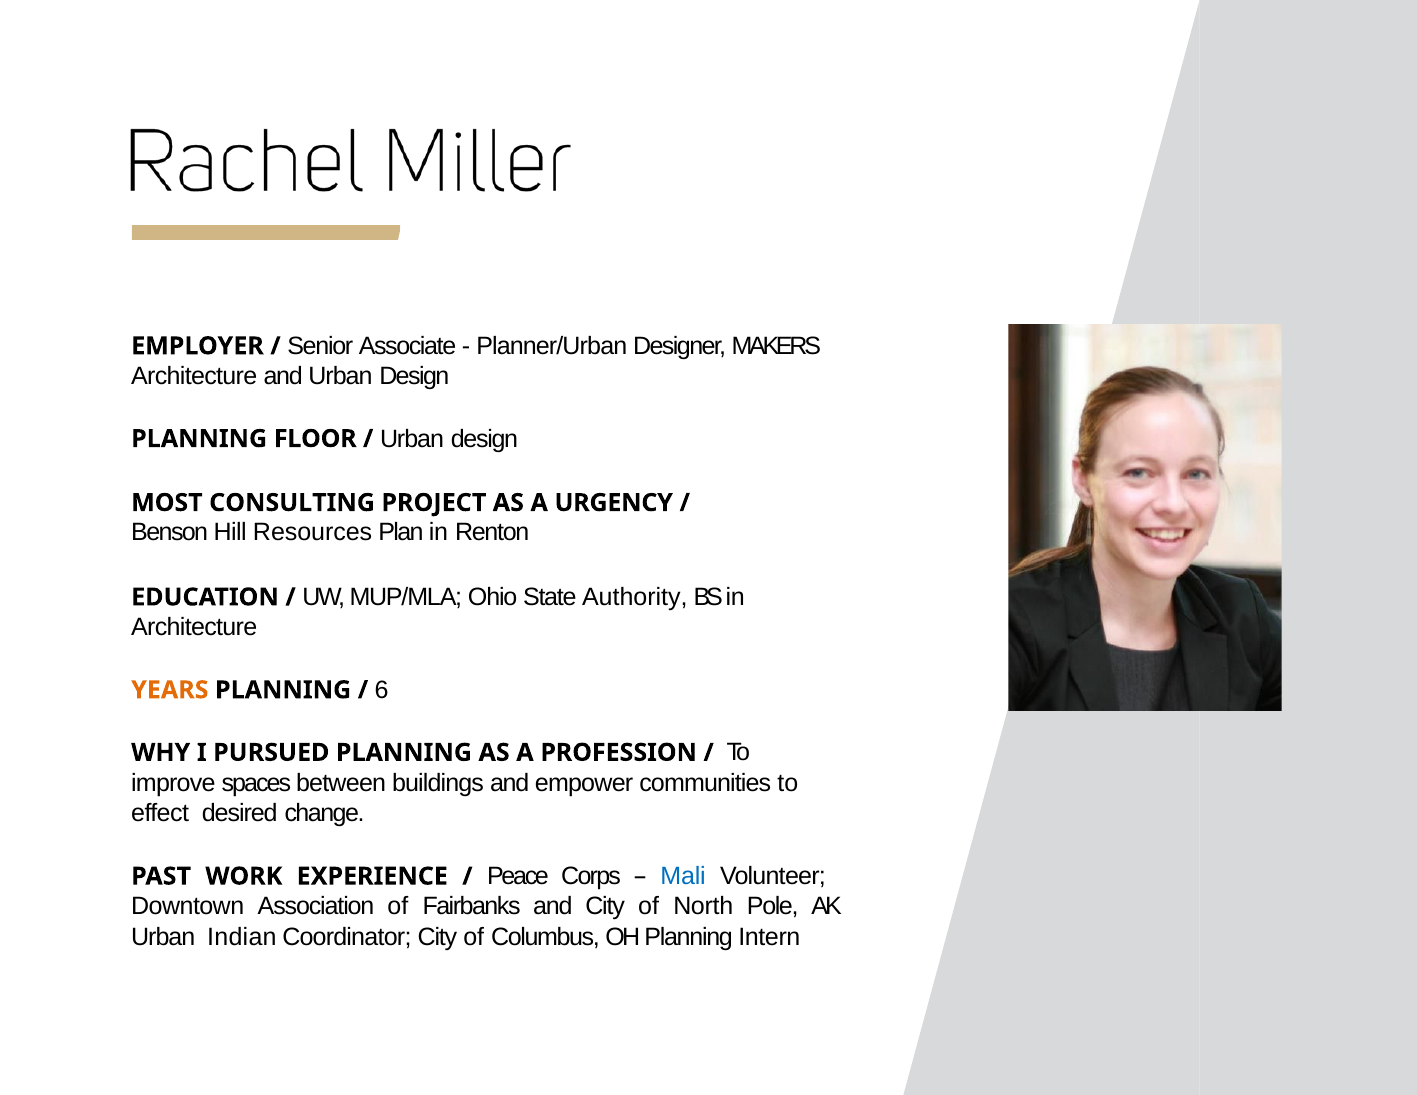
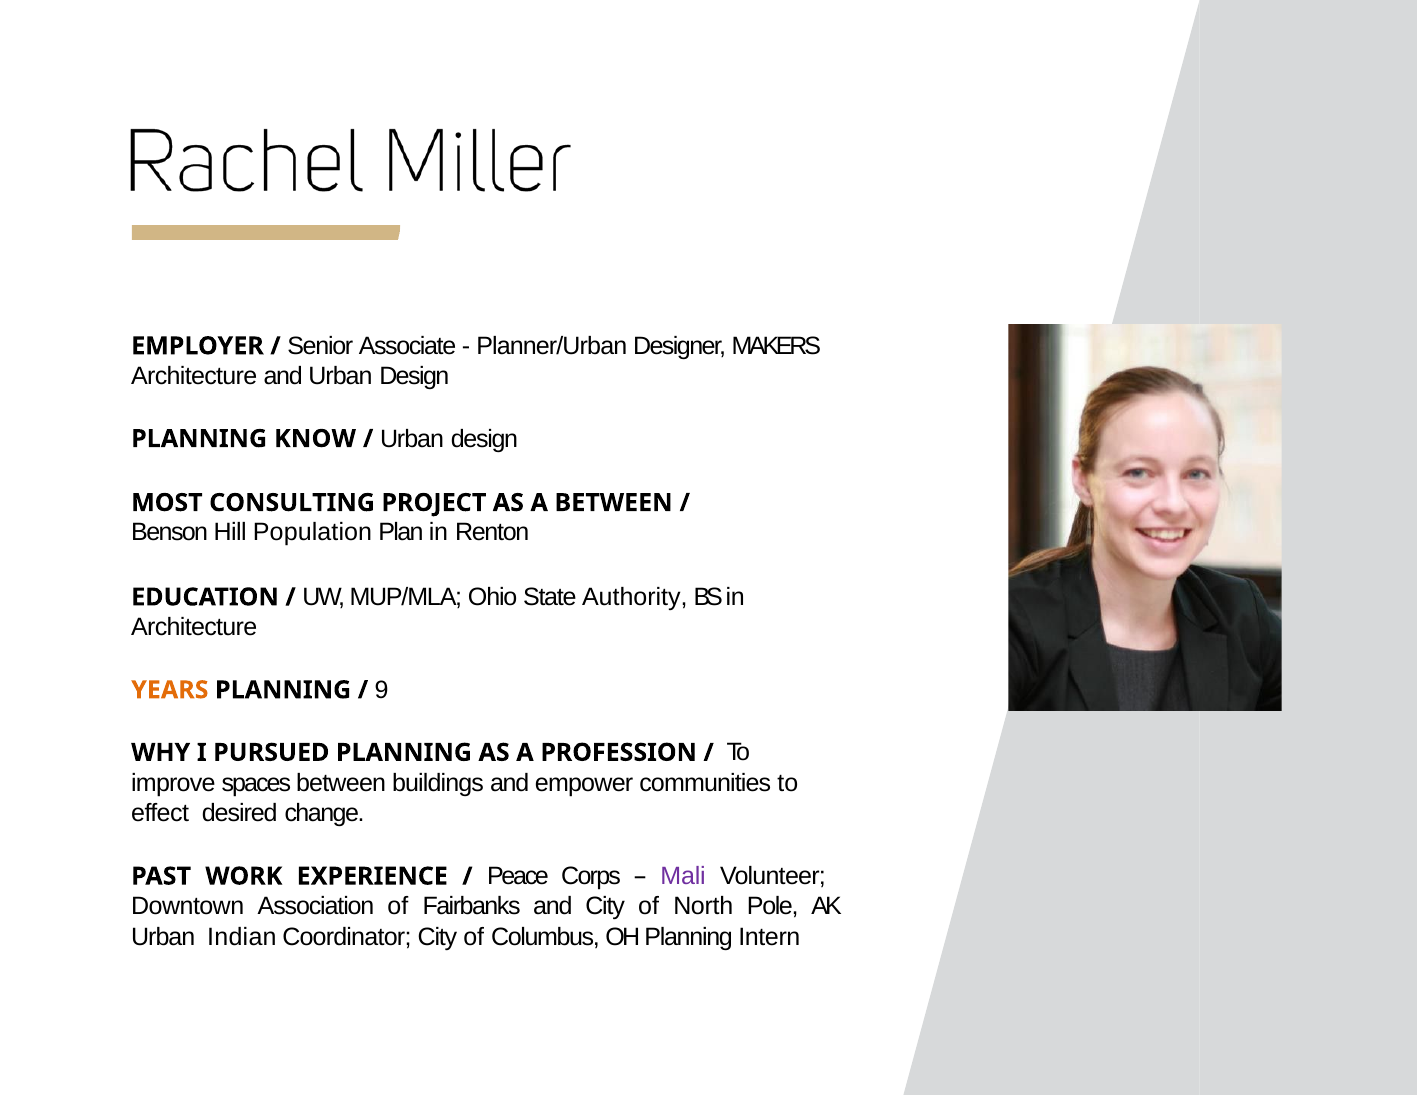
FLOOR: FLOOR -> KNOW (315, 439)
A URGENCY: URGENCY -> BETWEEN (614, 503)
Resources: Resources -> Population (313, 532)
6: 6 -> 9 (382, 690)
Mali colour: blue -> purple (683, 876)
